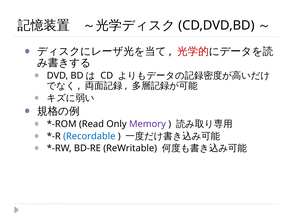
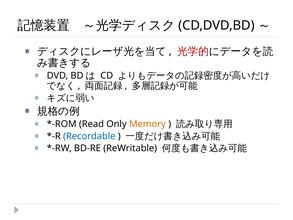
Memory colour: purple -> orange (147, 124)
